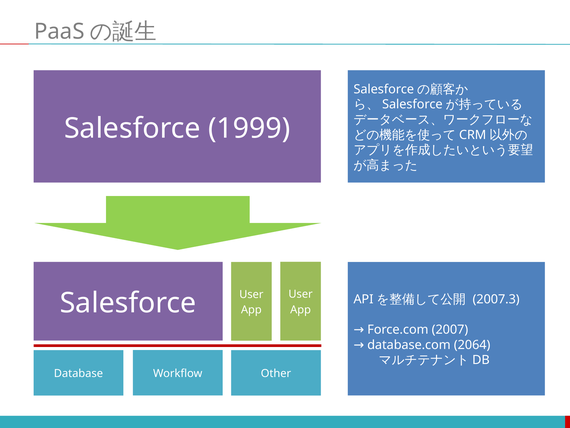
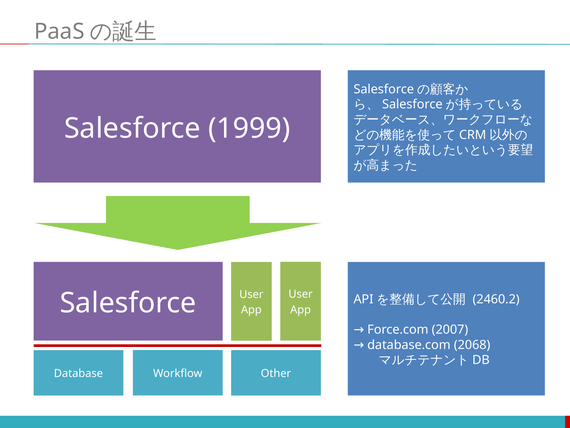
2007.3: 2007.3 -> 2460.2 (496, 299)
2064: 2064 -> 2068 (472, 344)
